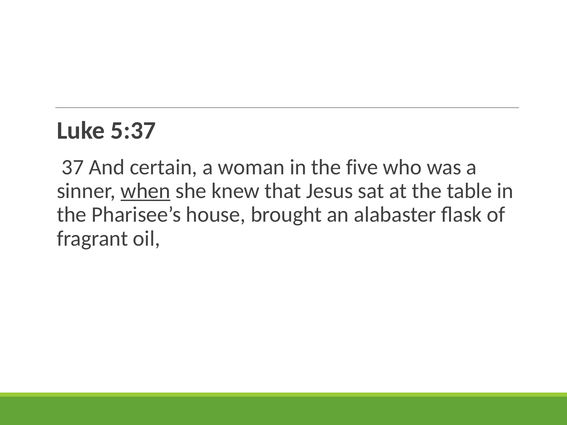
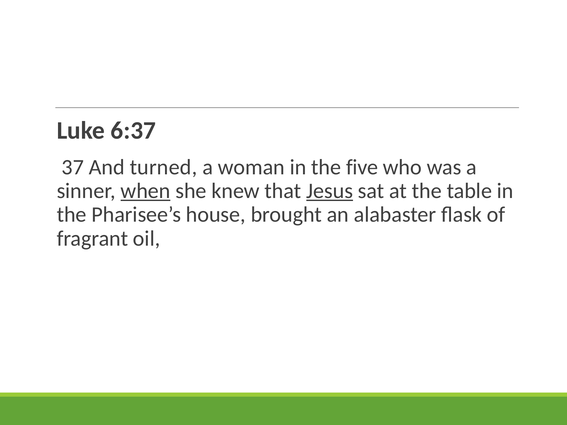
5:37: 5:37 -> 6:37 (133, 131)
certain: certain -> turned (163, 167)
Jesus underline: none -> present (330, 191)
